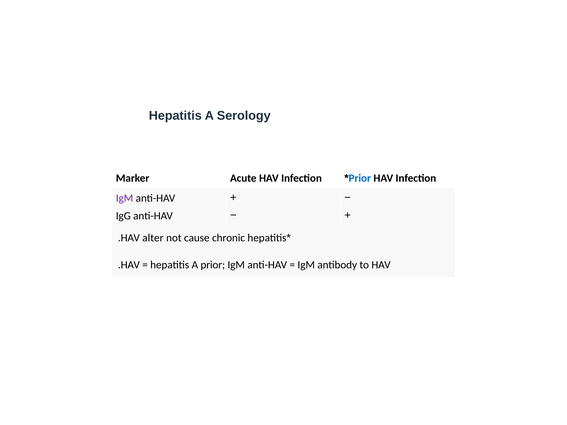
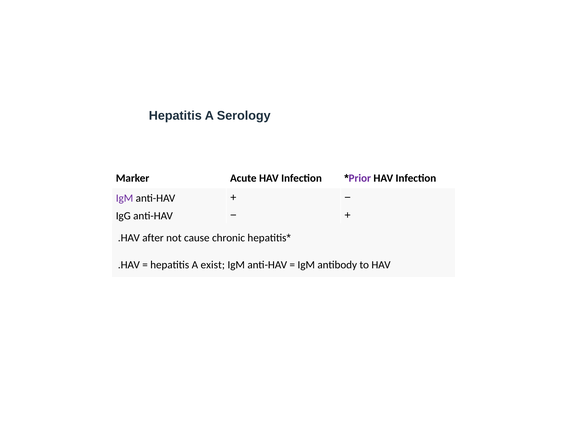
Prior colour: blue -> purple (360, 178)
alter: alter -> after (153, 238)
A prior: prior -> exist (213, 265)
